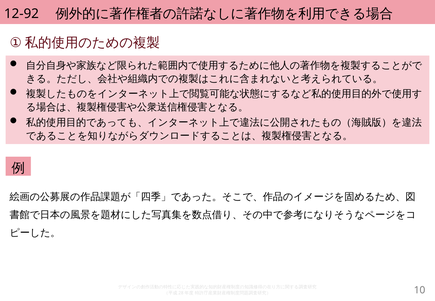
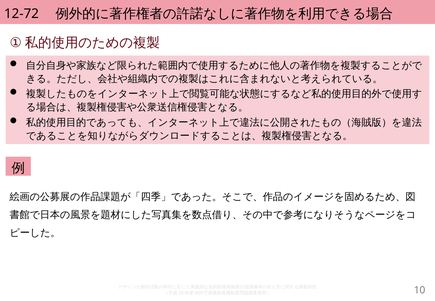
12-92: 12-92 -> 12-72 (21, 14)
